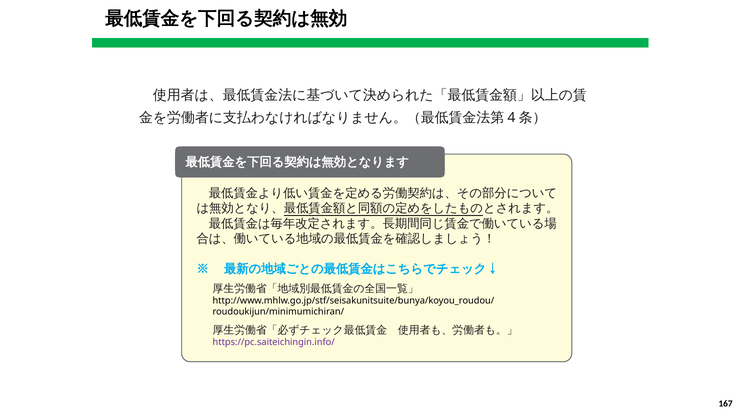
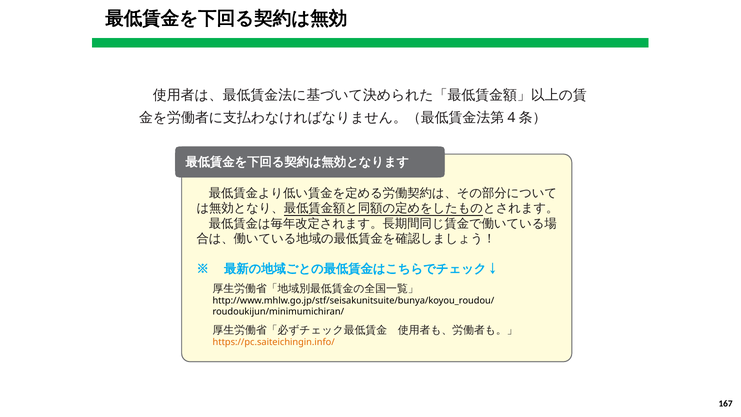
https://pc.saiteichingin.info/ colour: purple -> orange (274, 342)
